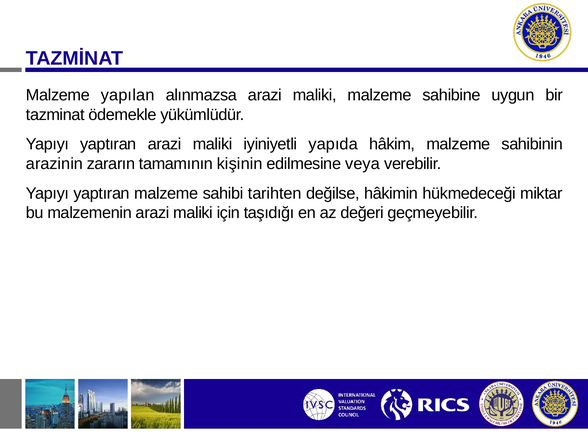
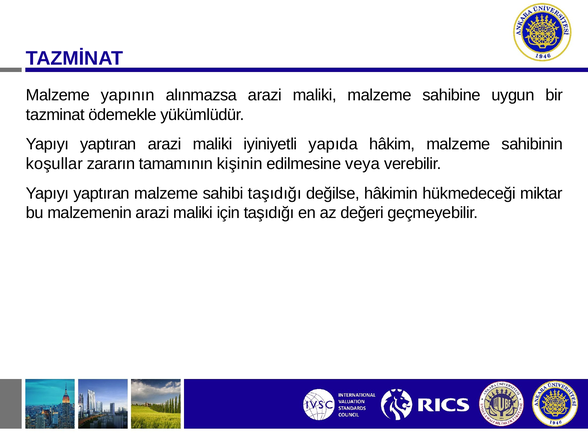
yapılan: yapılan -> yapının (128, 95)
arazinin: arazinin -> koşullar (54, 164)
sahibi tarihten: tarihten -> taşıdığı (275, 193)
